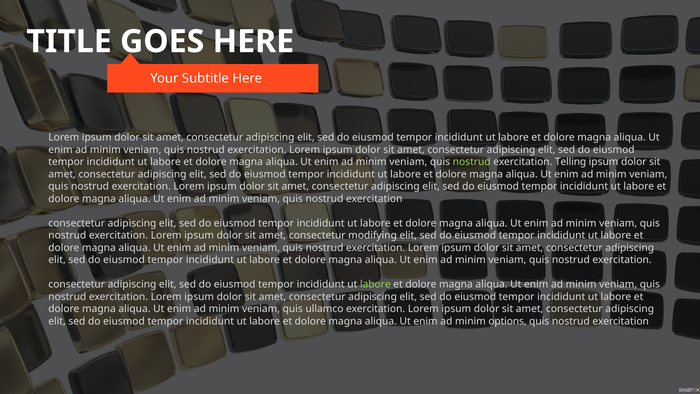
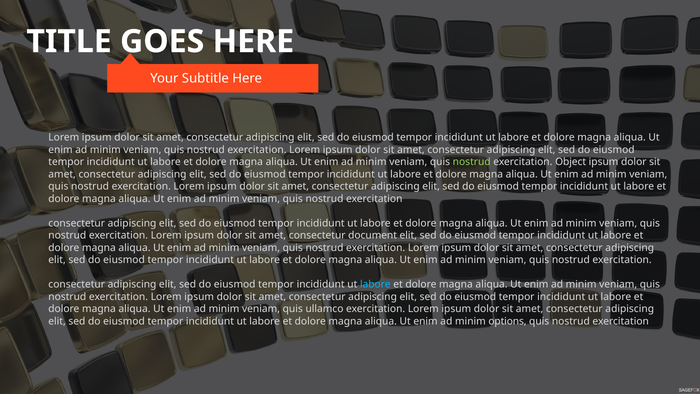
Telling: Telling -> Object (571, 162)
modifying: modifying -> document (373, 235)
labore colour: light green -> light blue (375, 284)
